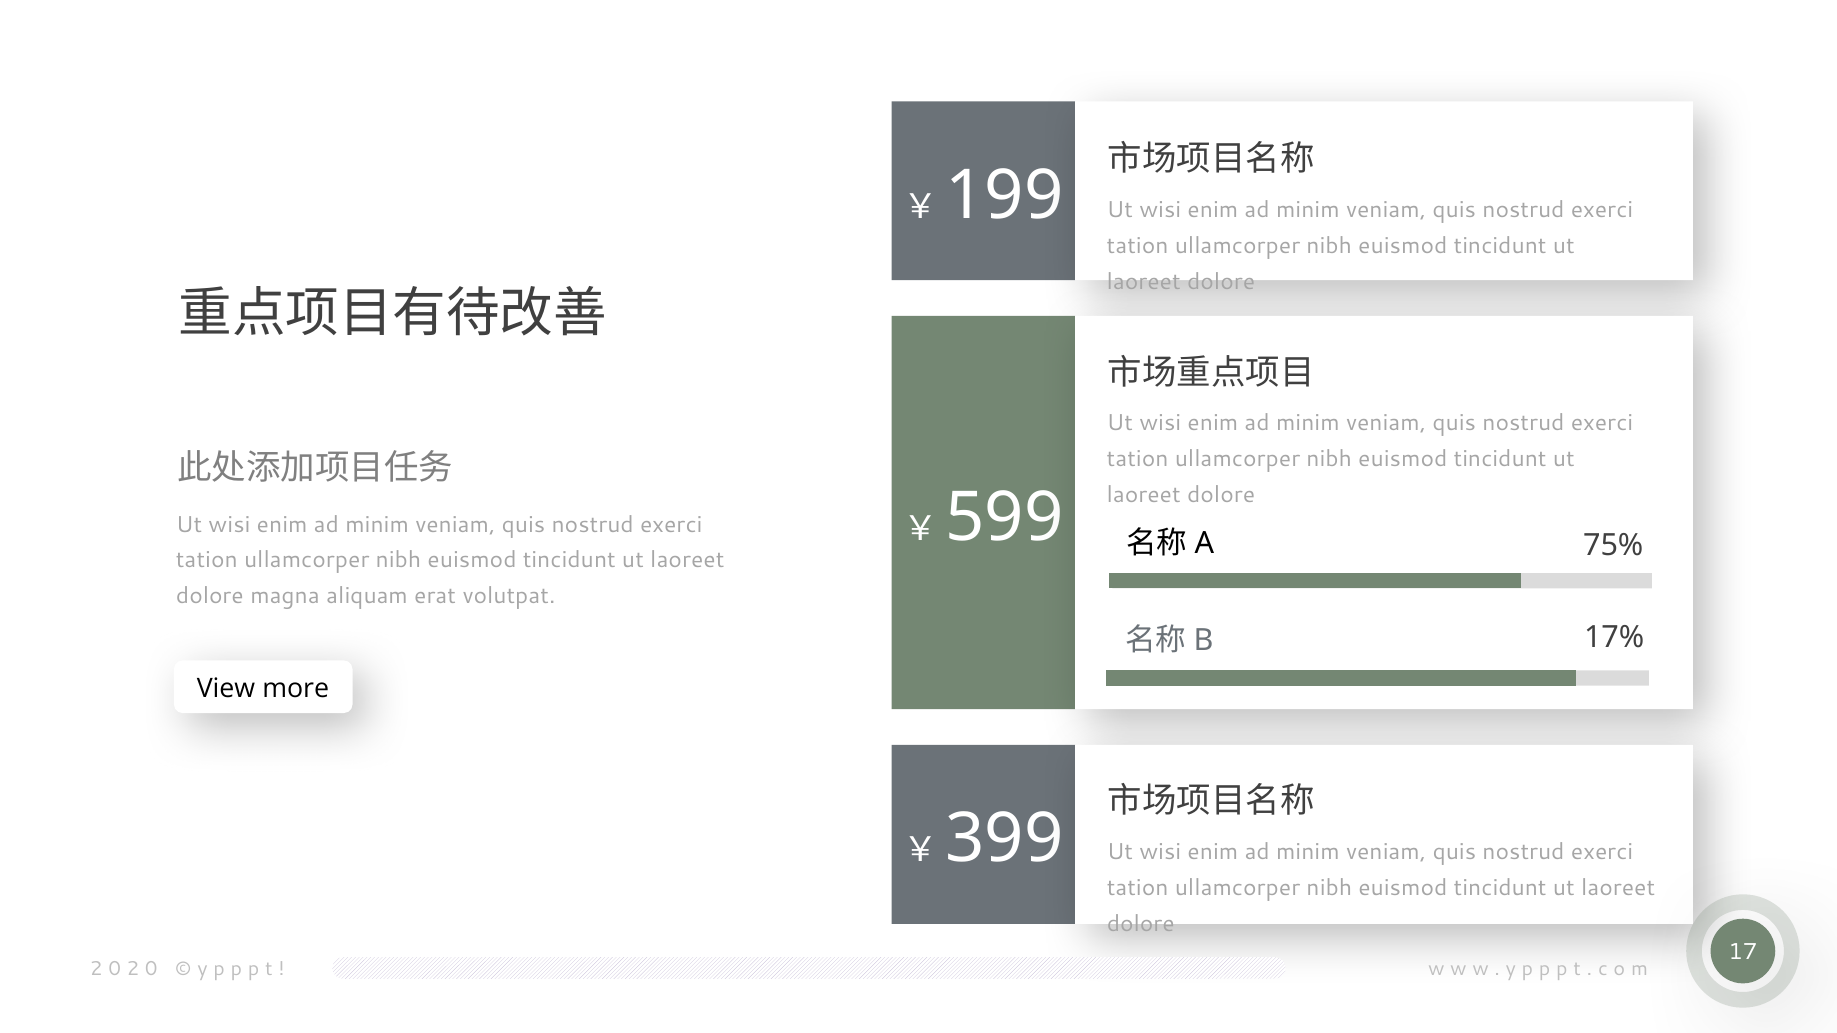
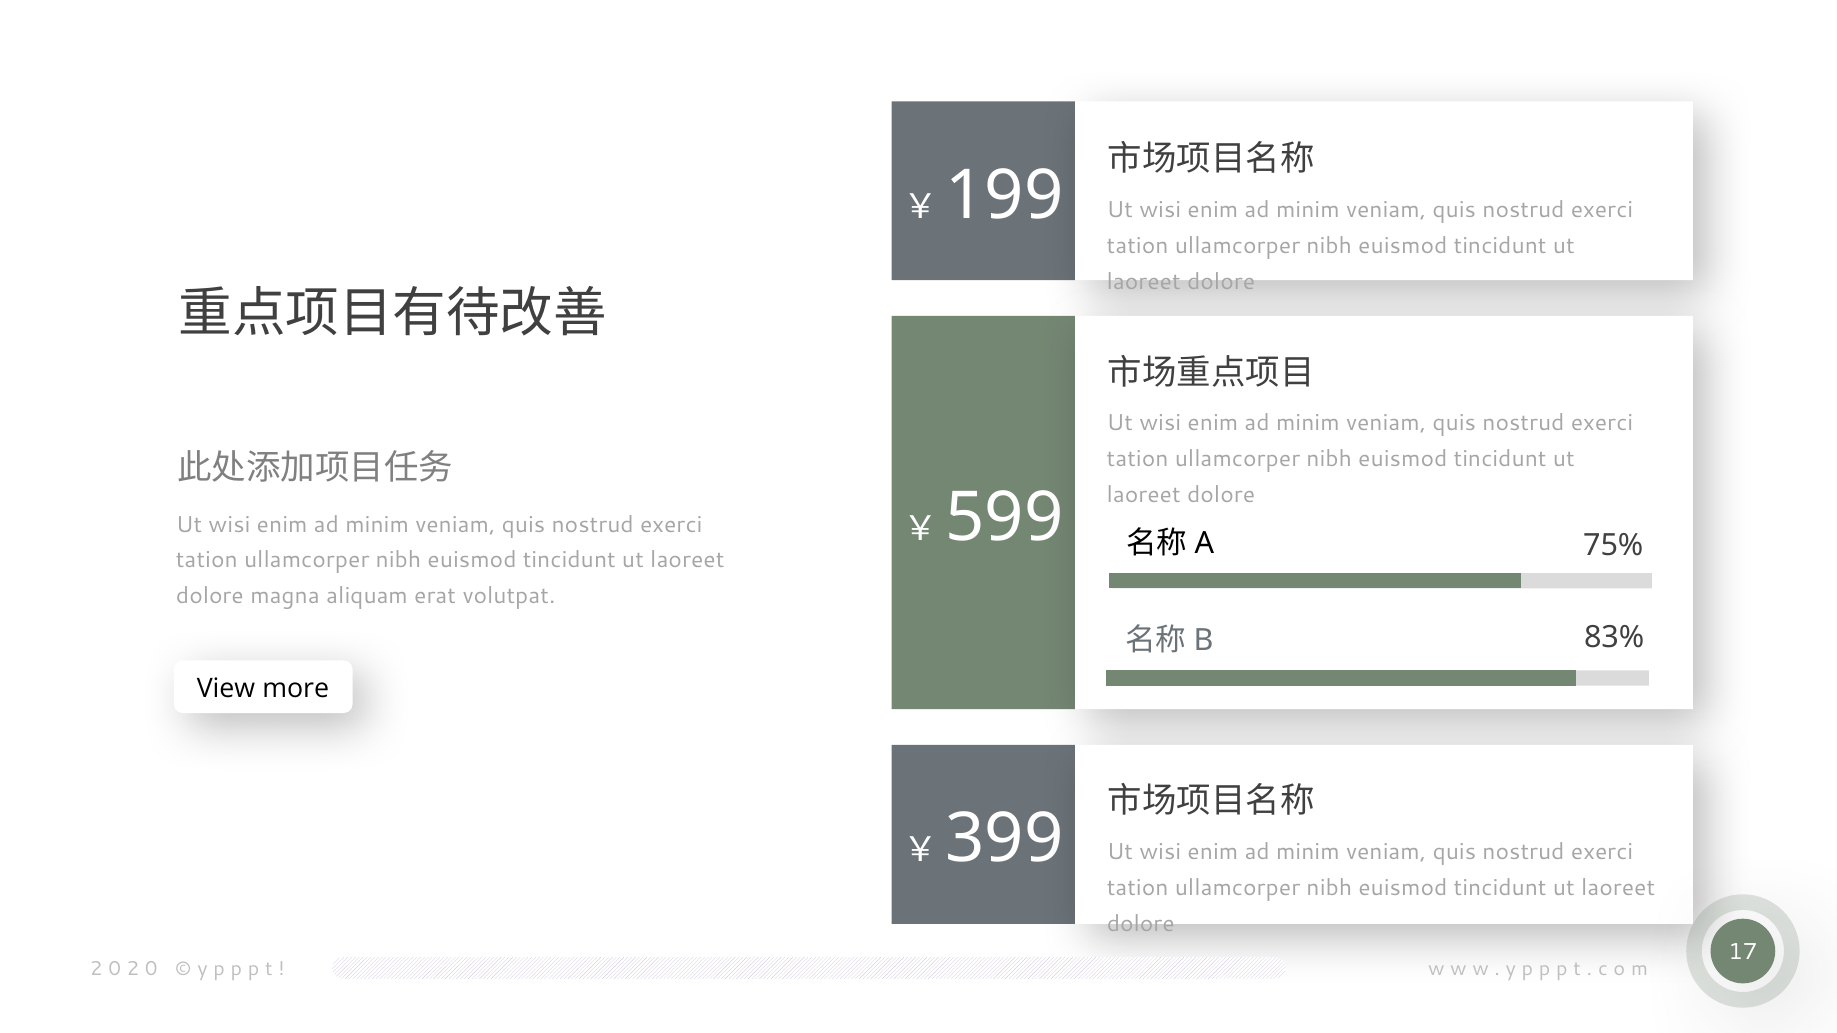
17%: 17% -> 83% (1614, 637)
